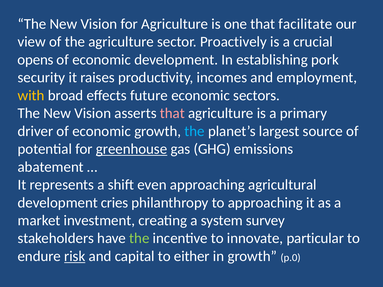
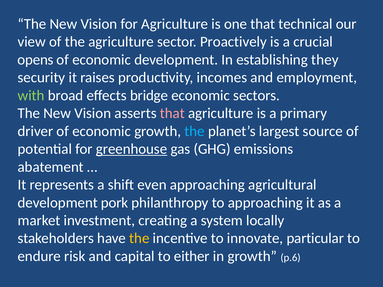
facilitate: facilitate -> technical (306, 24)
pork: pork -> they (325, 60)
with colour: yellow -> light green (31, 95)
future: future -> bridge (149, 95)
cries: cries -> pork (115, 203)
survey: survey -> locally (265, 221)
the colour: light green -> yellow (139, 239)
risk underline: present -> none (75, 256)
p.0: p.0 -> p.6 (291, 258)
